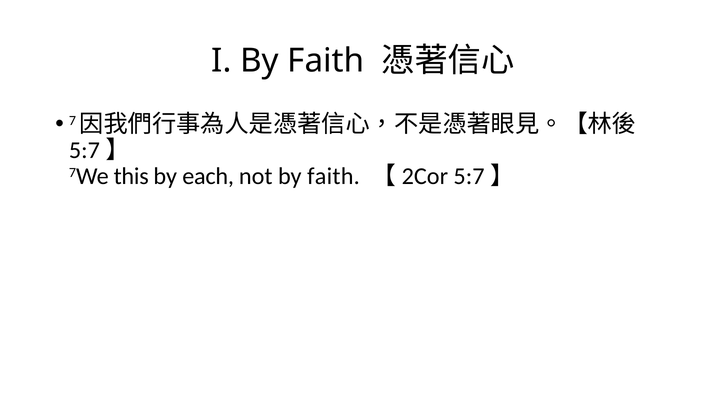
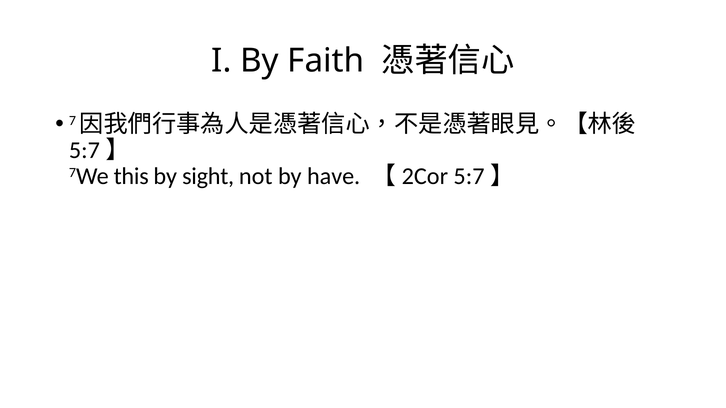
each: each -> sight (208, 177)
not by faith: faith -> have (334, 177)
